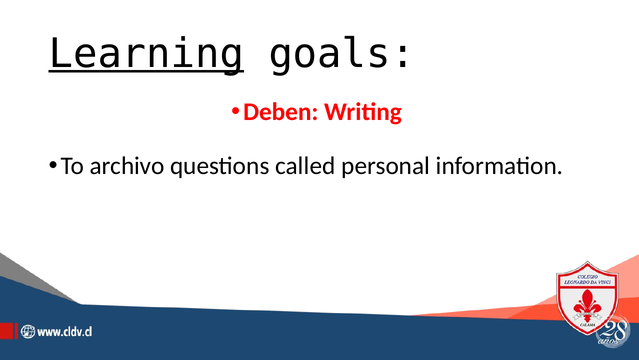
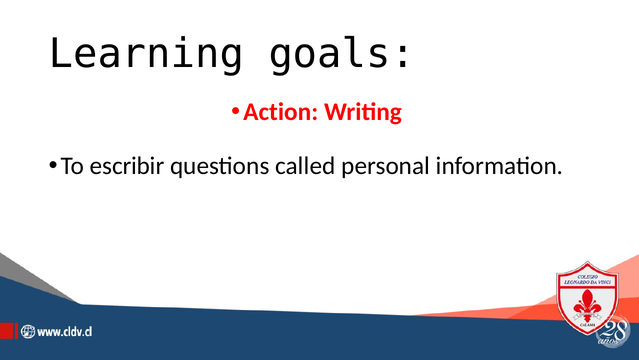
Learning underline: present -> none (146, 54)
Deben: Deben -> Action (281, 112)
archivo: archivo -> escribir (127, 166)
